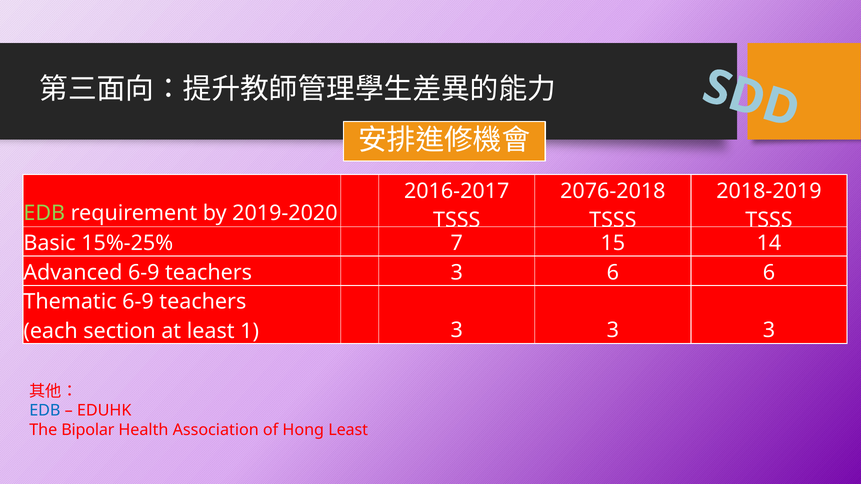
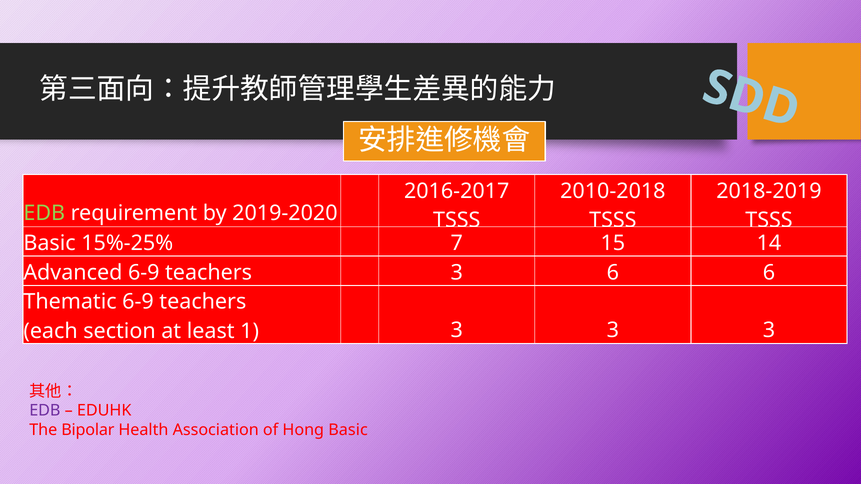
2076-2018: 2076-2018 -> 2010-2018 (613, 191)
EDB colour: blue -> purple (45, 411)
Hong Least: Least -> Basic (348, 430)
